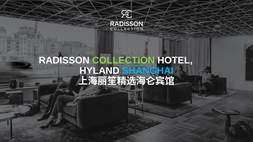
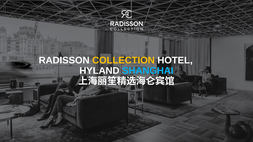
COLLECTION colour: light green -> yellow (123, 60)
